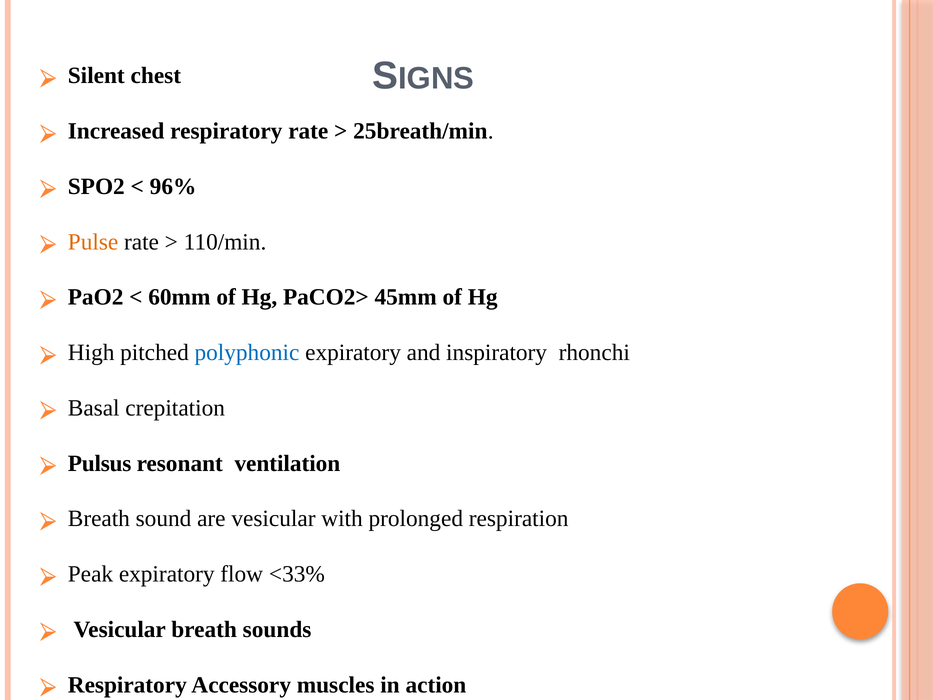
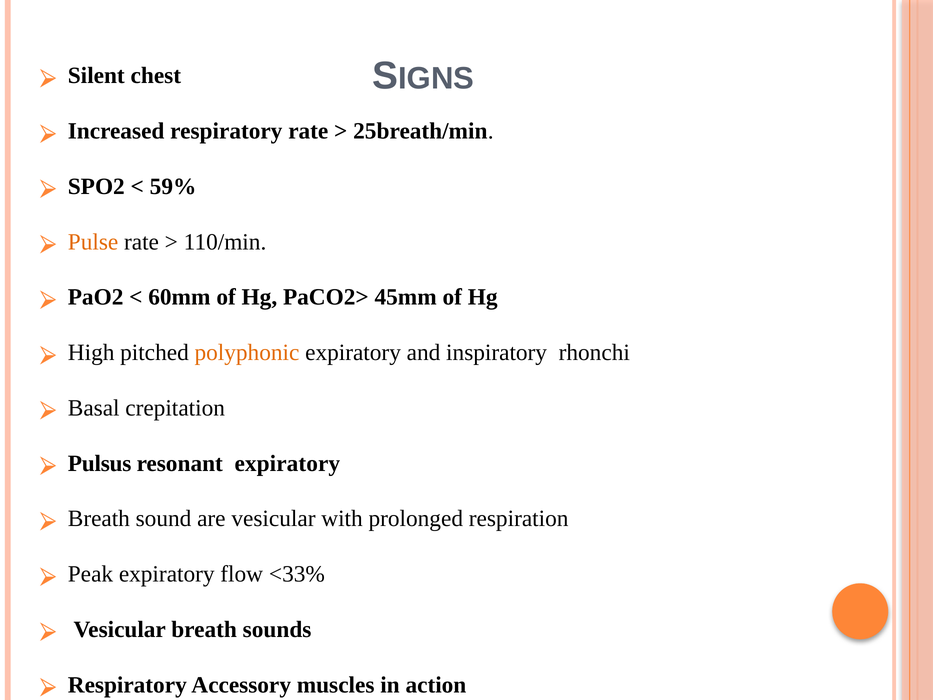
96%: 96% -> 59% (173, 186)
polyphonic colour: blue -> orange (247, 352)
resonant ventilation: ventilation -> expiratory (287, 463)
